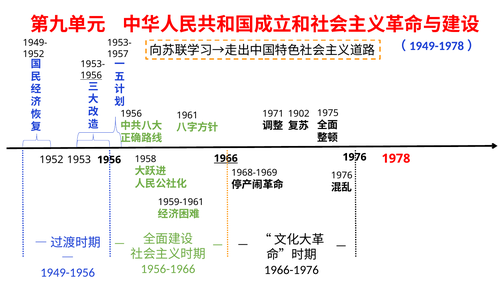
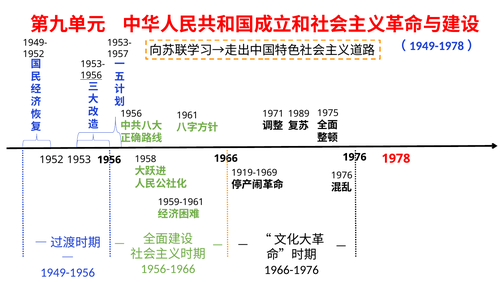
1902: 1902 -> 1989 (299, 114)
1966 underline: present -> none (226, 158)
1968-1969: 1968-1969 -> 1919-1969 (254, 173)
